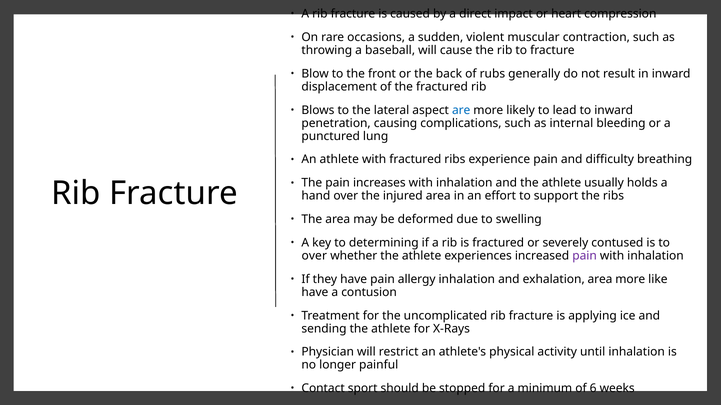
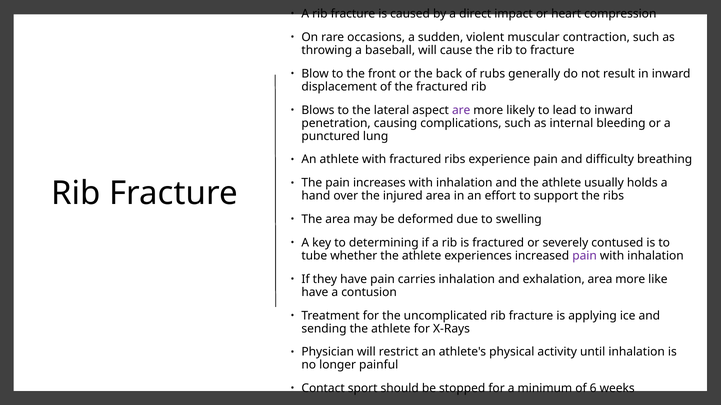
are colour: blue -> purple (461, 110)
over: over -> tube (314, 256)
allergy: allergy -> carries (417, 280)
